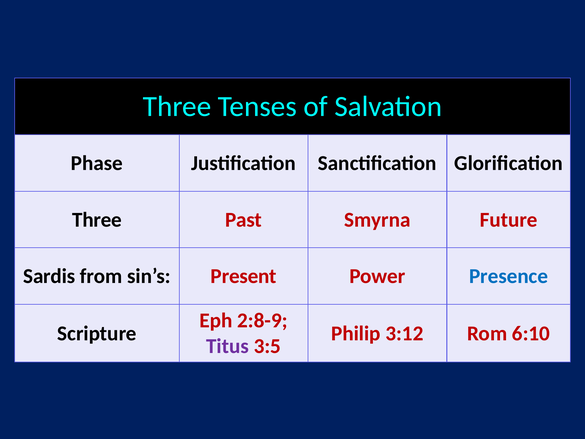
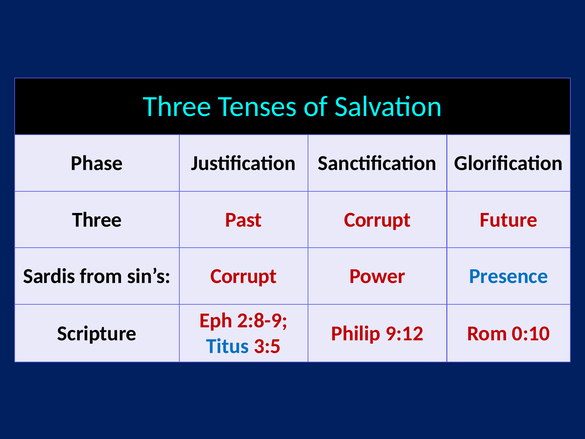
Past Smyrna: Smyrna -> Corrupt (377, 220)
sin’s Present: Present -> Corrupt (244, 276)
3:12: 3:12 -> 9:12 (404, 333)
6:10: 6:10 -> 0:10 (531, 333)
Titus colour: purple -> blue (228, 346)
